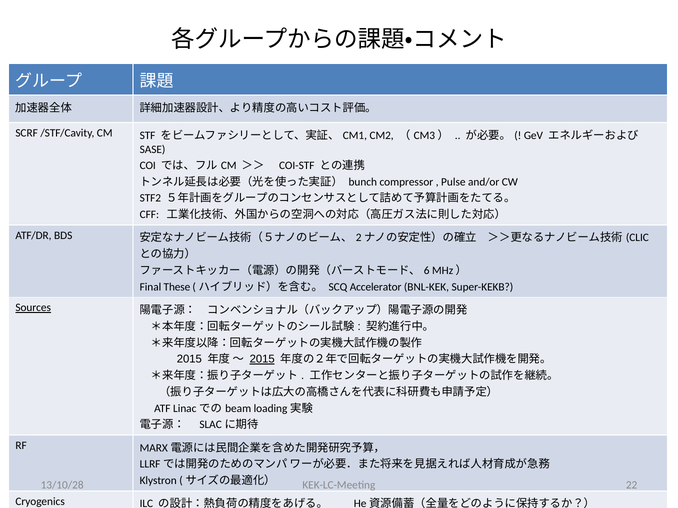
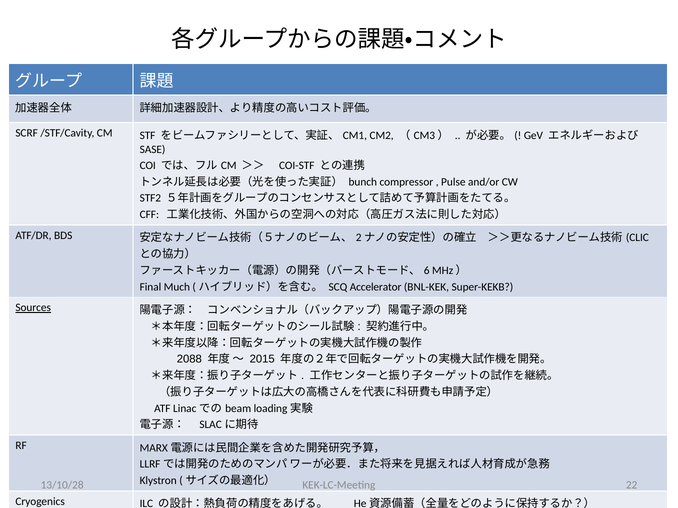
These: These -> Much (177, 287)
2015: 2015 -> 2088 (189, 360)
2015 underline: present -> none (262, 360)
